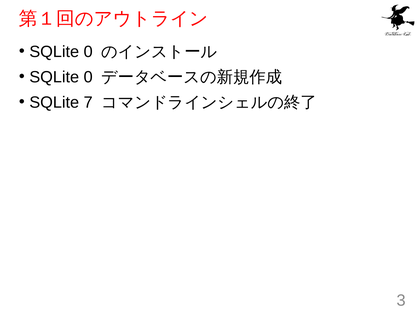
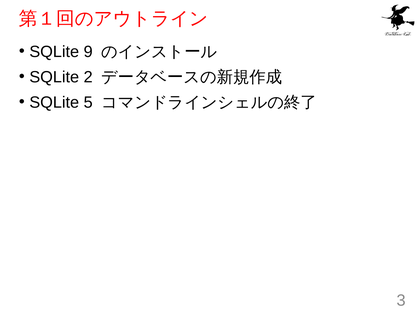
0: 0 -> 9 (88, 52)
0: 0 -> 2 (88, 77)
7: 7 -> 5 (88, 103)
